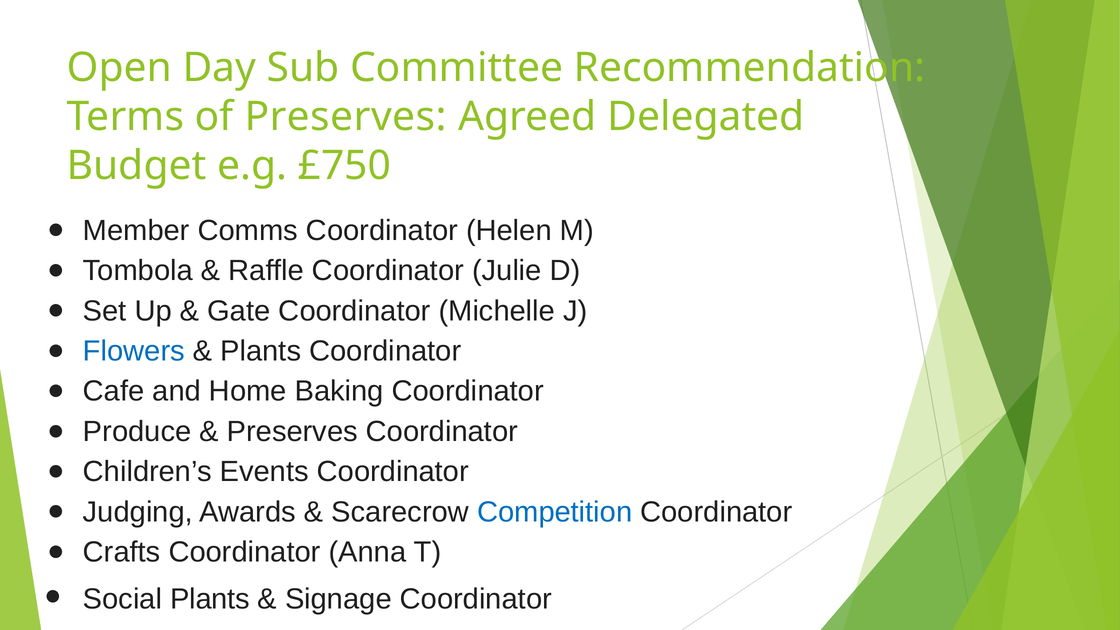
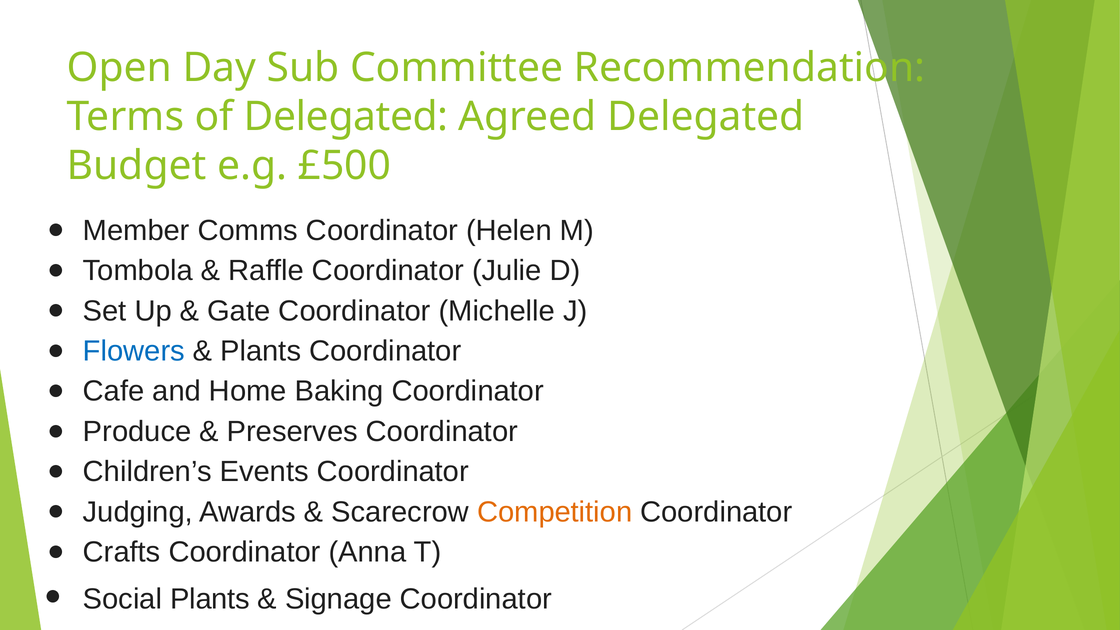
of Preserves: Preserves -> Delegated (346, 117)
£750: £750 -> £500 (344, 166)
Competition colour: blue -> orange (555, 512)
